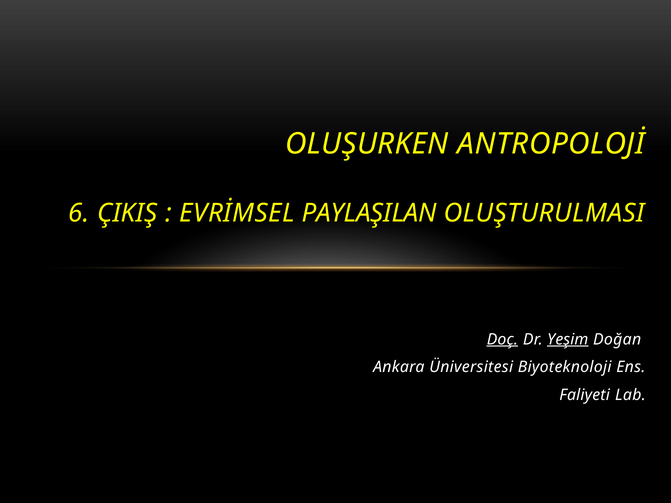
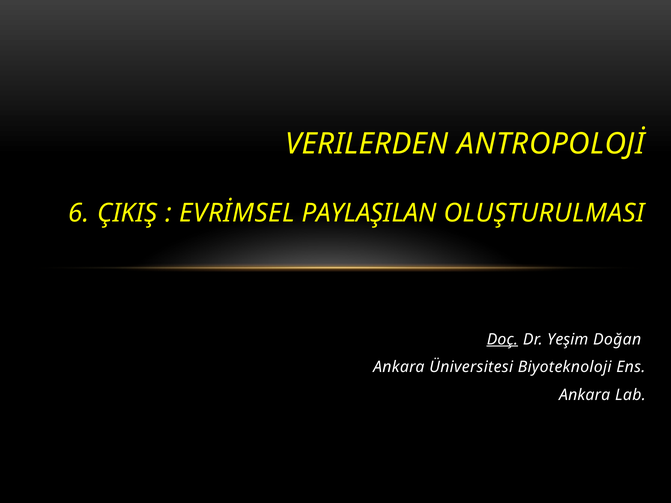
OLUŞURKEN: OLUŞURKEN -> VERILERDEN (367, 144)
Yeşim underline: present -> none (568, 340)
Faliyeti: Faliyeti -> Ankara (585, 395)
